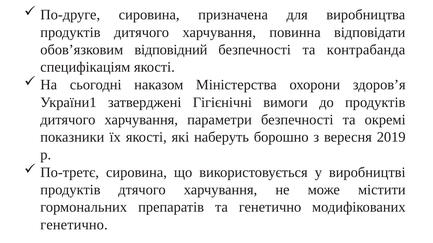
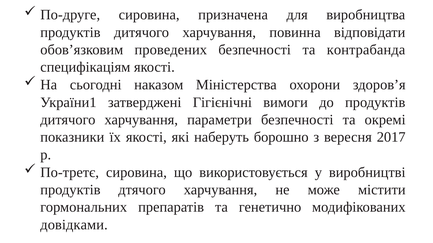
відповідний: відповідний -> проведених (171, 50)
2019: 2019 -> 2017 (391, 138)
генетично: генетично -> довідками (74, 225)
